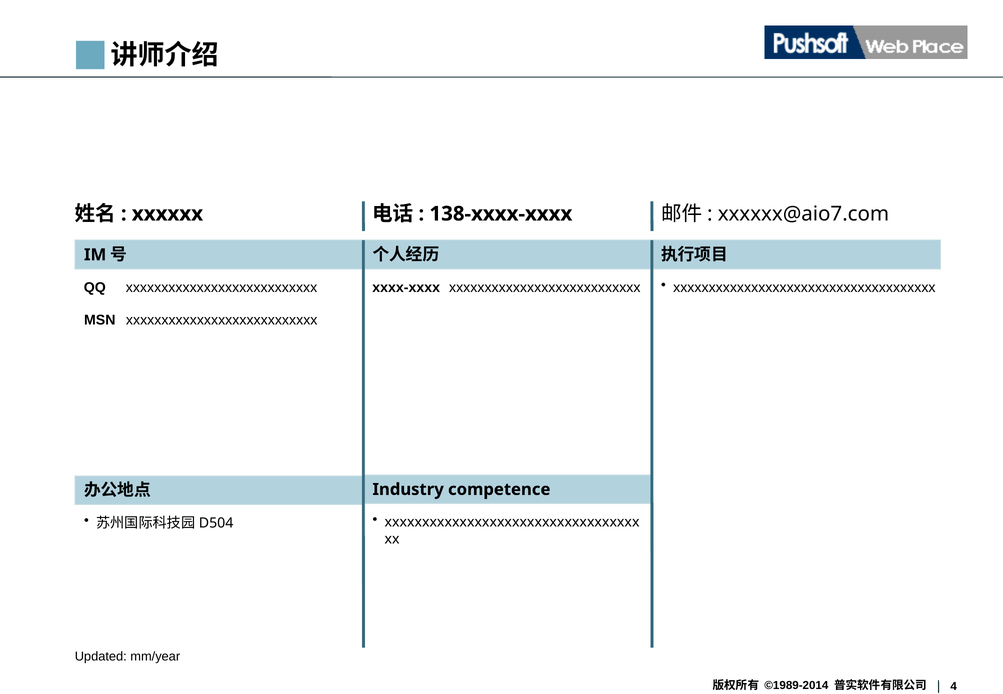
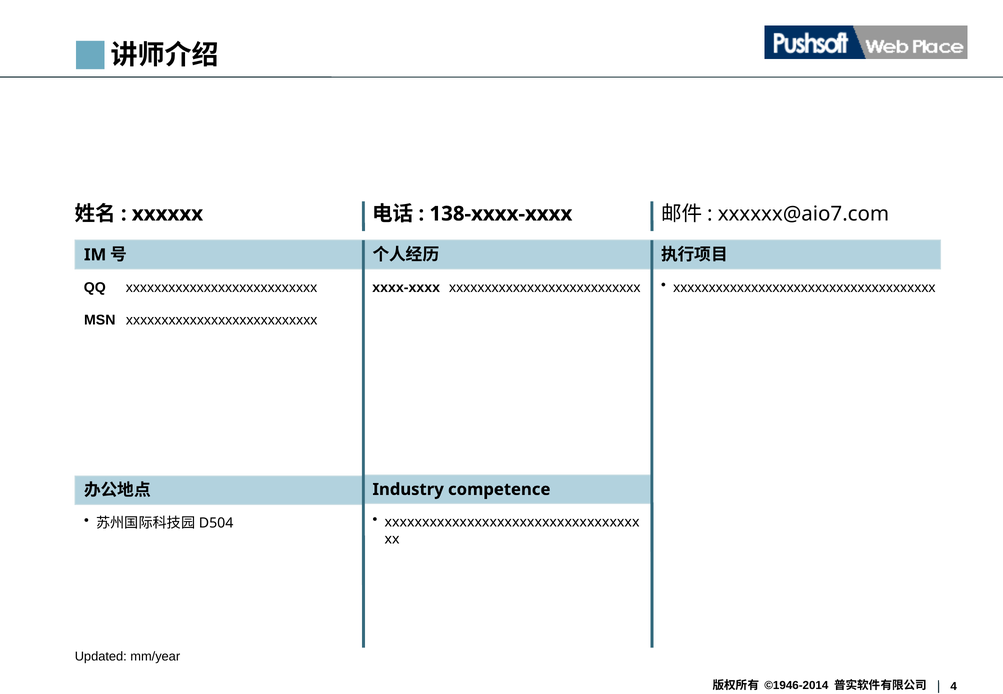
©1989-2014: ©1989-2014 -> ©1946-2014 (796, 686)
